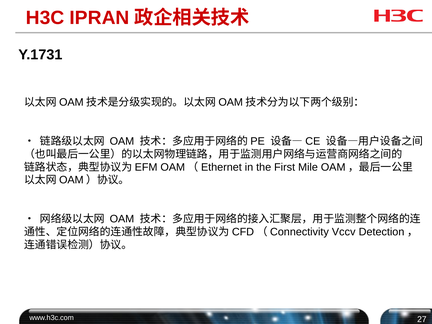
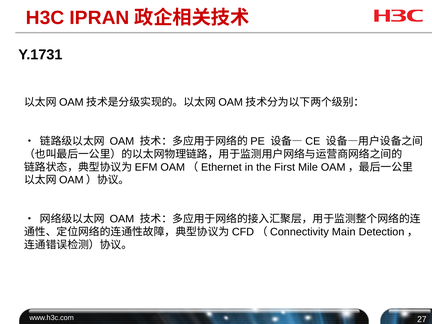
Vccv: Vccv -> Main (344, 232)
